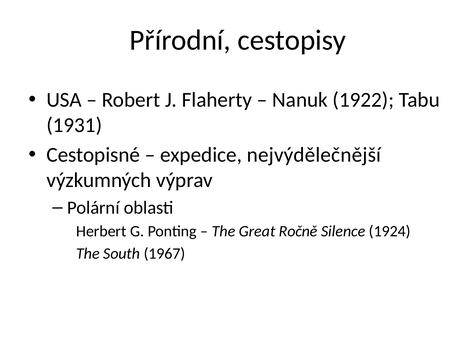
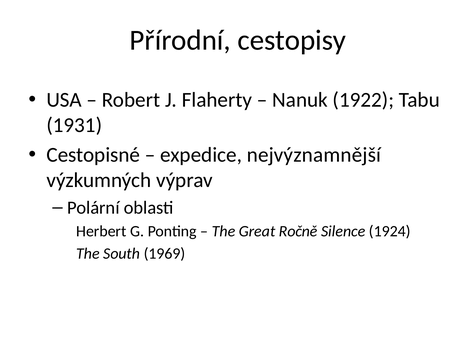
nejvýdělečnější: nejvýdělečnější -> nejvýznamnější (314, 155)
1967: 1967 -> 1969 (165, 253)
